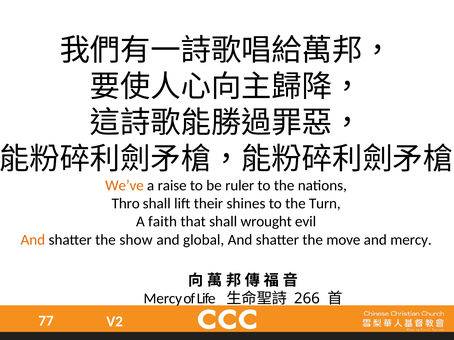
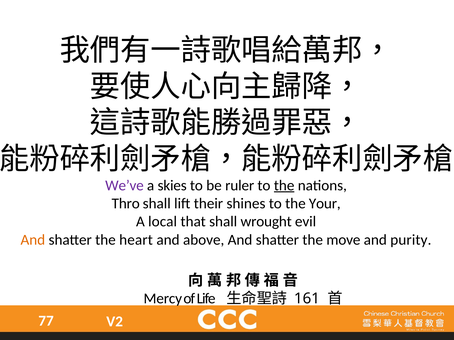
We’ve colour: orange -> purple (124, 186)
raise: raise -> skies (172, 186)
the underline: none -> present (284, 186)
Turn: Turn -> Your (325, 204)
faith: faith -> local (163, 222)
show: show -> heart (136, 240)
global: global -> above (204, 240)
and mercy: mercy -> purity (411, 240)
266: 266 -> 161 (307, 299)
